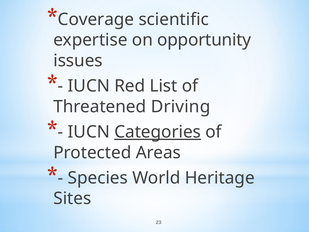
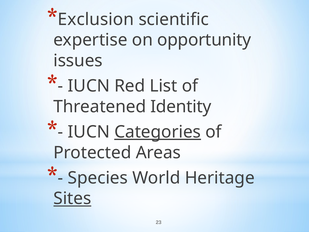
Coverage: Coverage -> Exclusion (96, 19)
Driving: Driving -> Identity (181, 107)
Sites underline: none -> present (72, 198)
